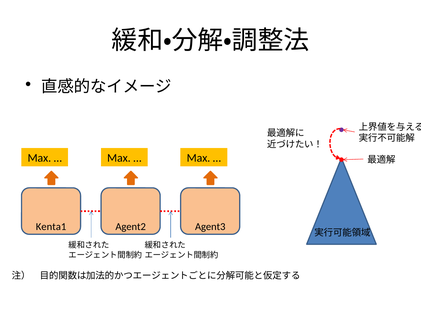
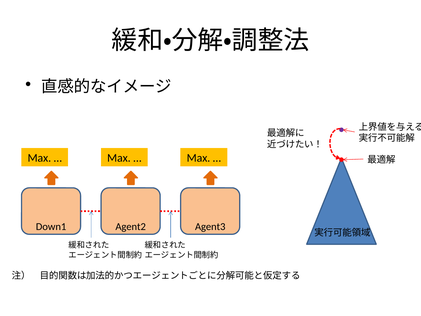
Kenta1: Kenta1 -> Down1 (51, 227)
